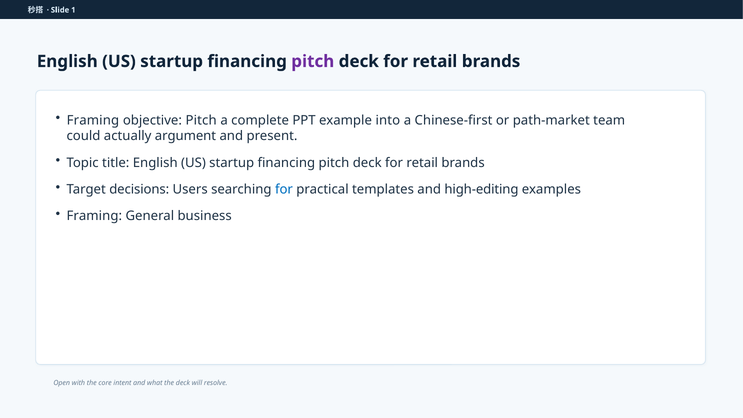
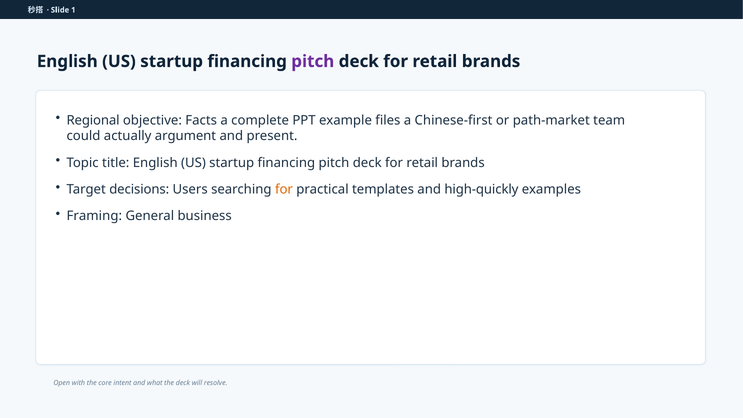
Framing: Framing -> Regional (93, 120)
objective Pitch: Pitch -> Facts (201, 120)
into: into -> files (388, 120)
for colour: blue -> orange (284, 189)
high-editing: high-editing -> high-quickly (481, 189)
